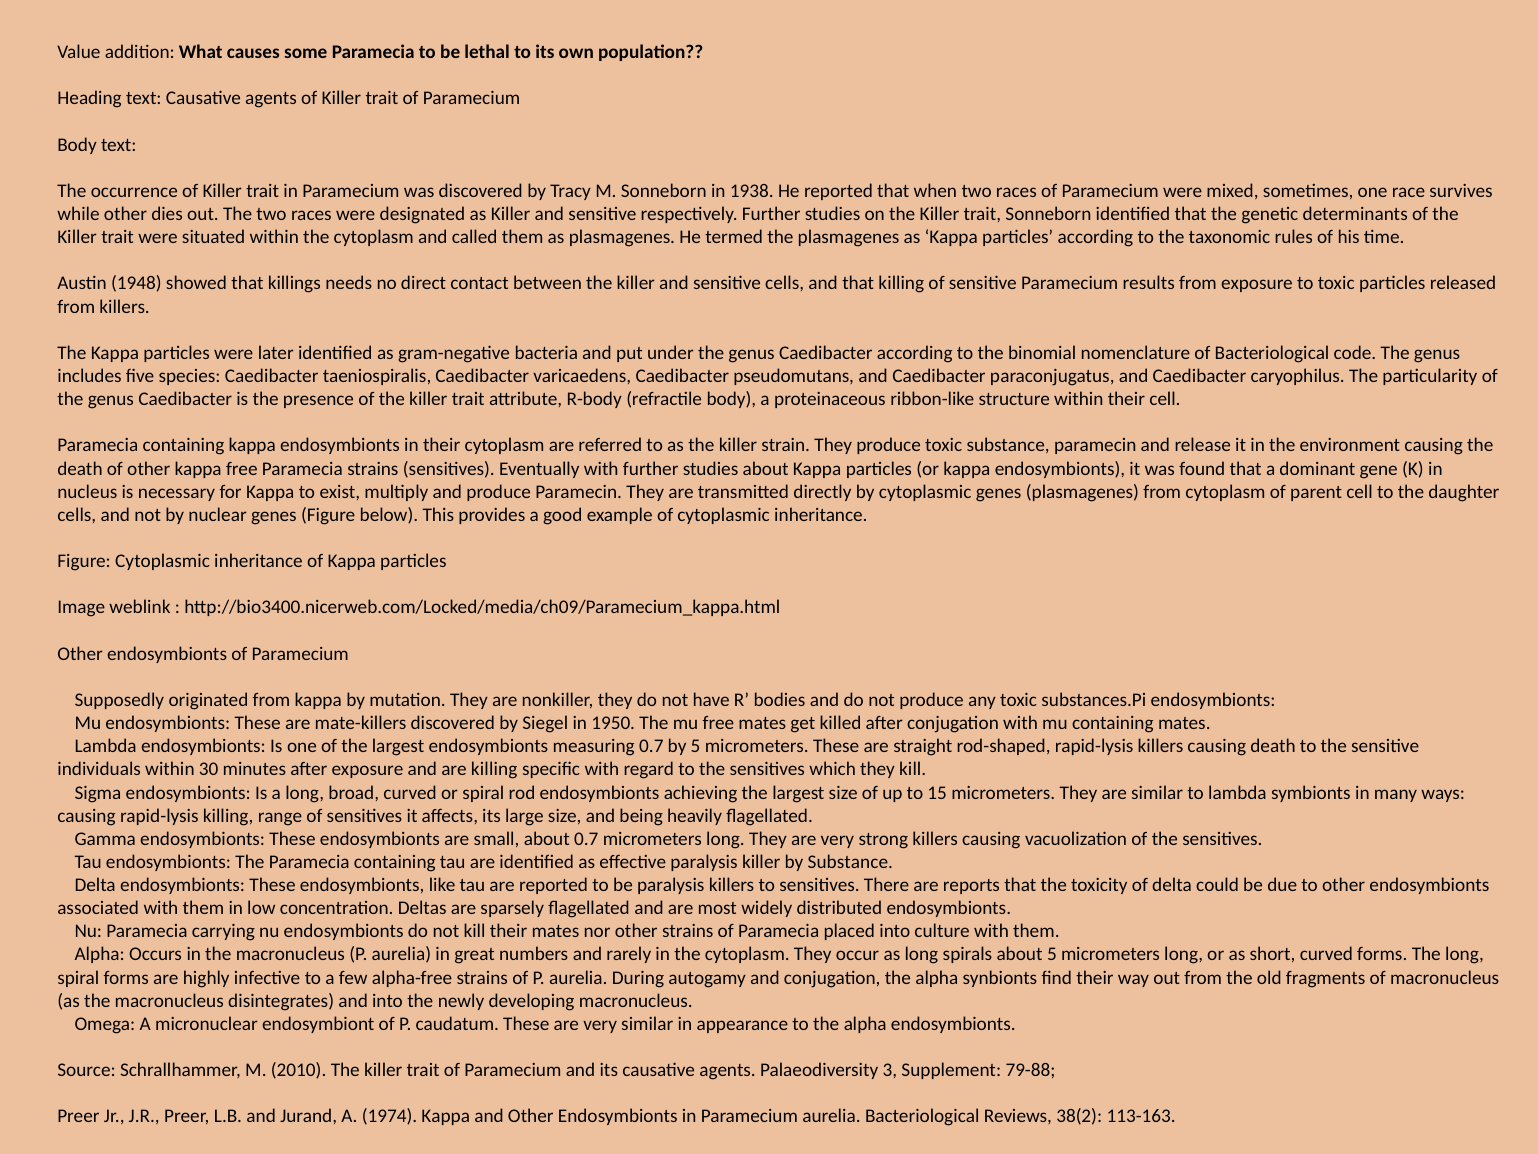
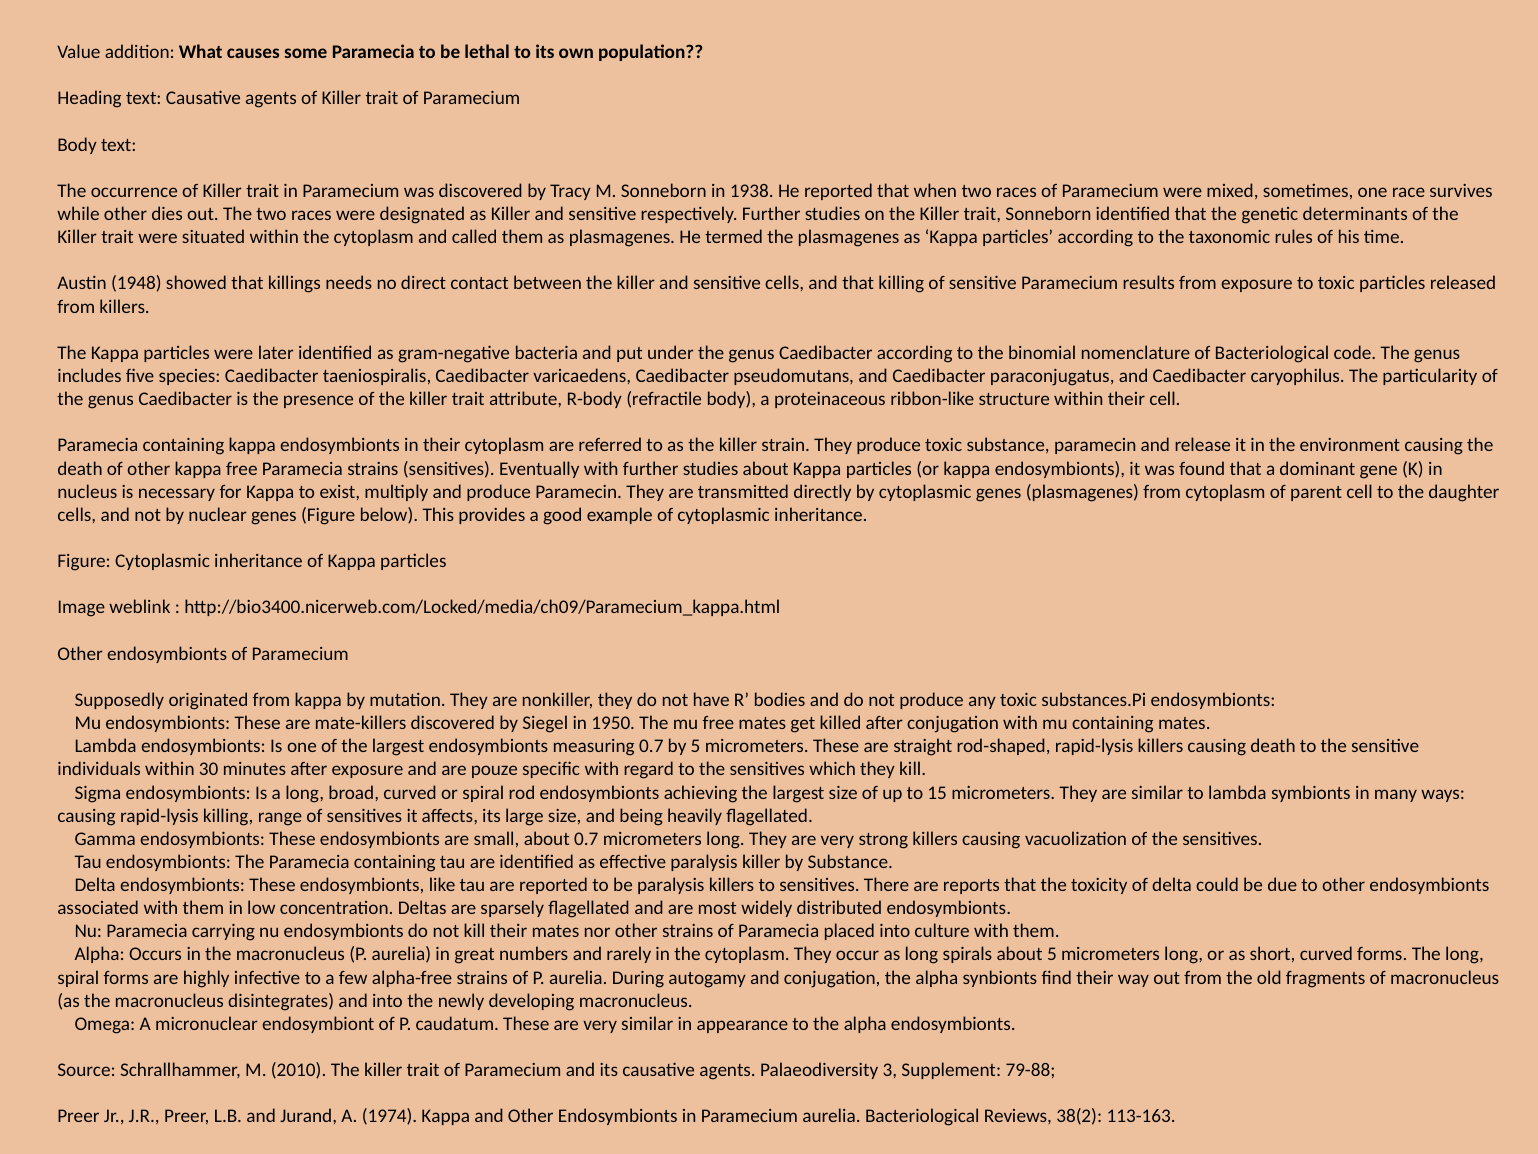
are killing: killing -> pouze (494, 769)
